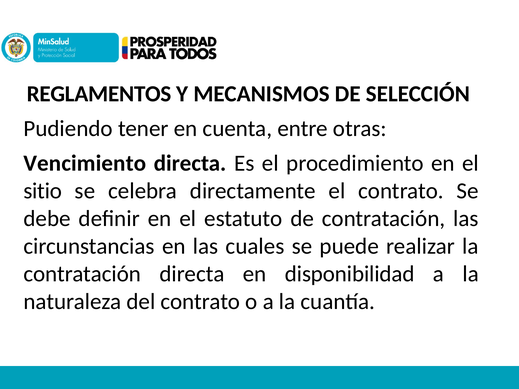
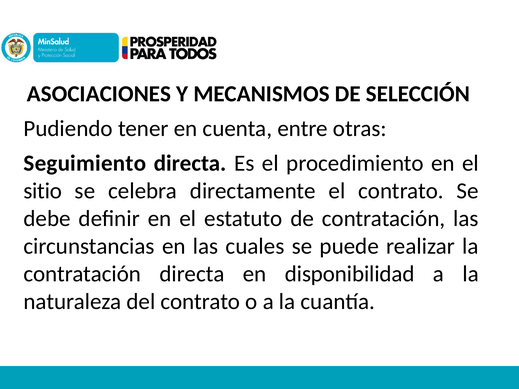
REGLAMENTOS: REGLAMENTOS -> ASOCIACIONES (99, 94)
Vencimiento: Vencimiento -> Seguimiento (85, 163)
